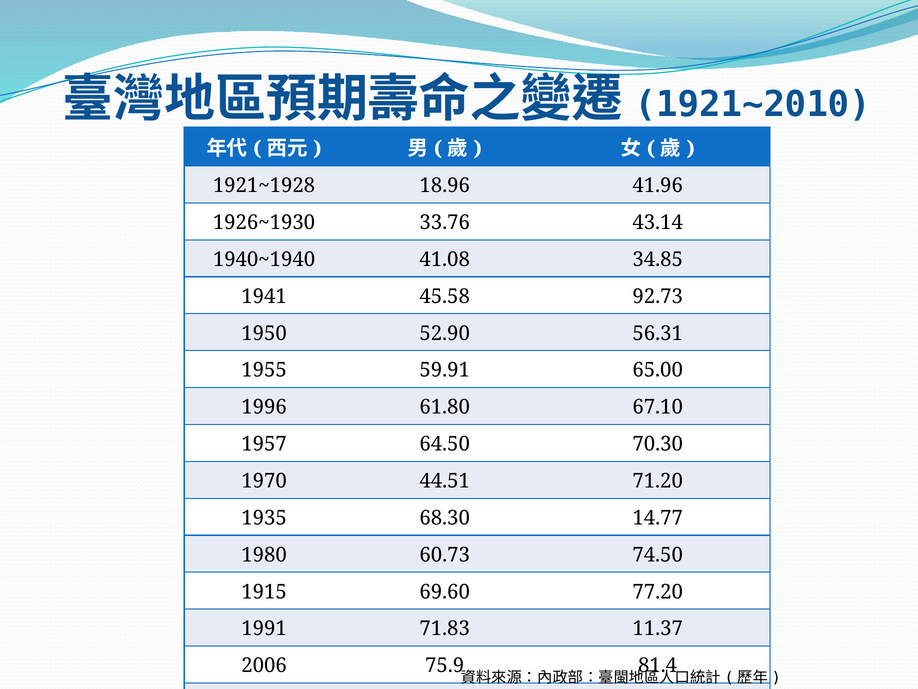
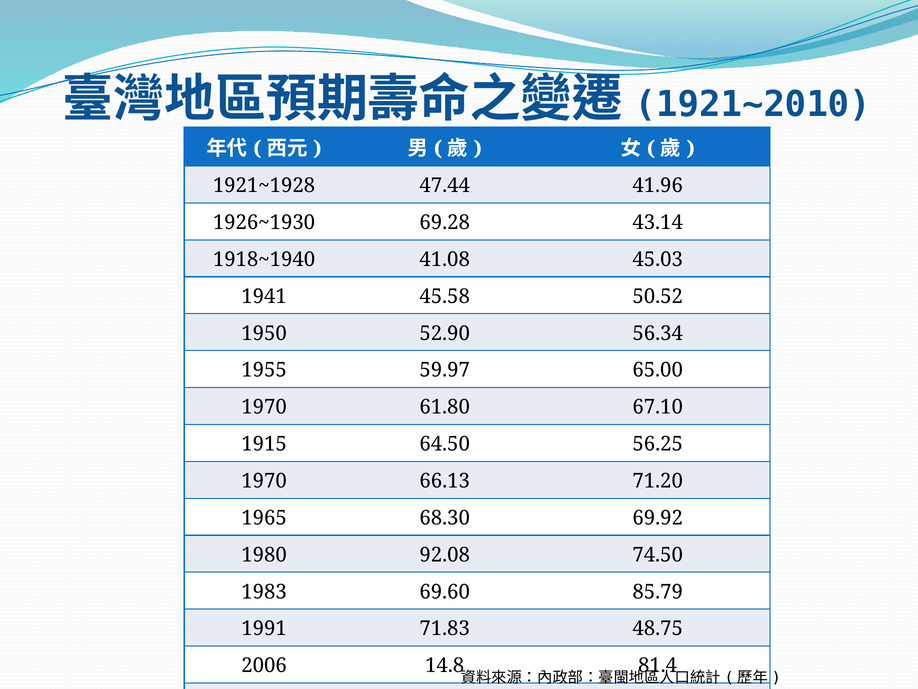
18.96: 18.96 -> 47.44 (445, 185)
33.76: 33.76 -> 69.28 (445, 222)
1940~1940: 1940~1940 -> 1918~1940 (264, 259)
34.85: 34.85 -> 45.03 (658, 259)
92.73: 92.73 -> 50.52 (658, 296)
56.31: 56.31 -> 56.34 (658, 333)
59.91: 59.91 -> 59.97 (445, 370)
1996: 1996 -> 1970 (264, 407)
1957: 1957 -> 1915 (264, 444)
70.30: 70.30 -> 56.25 (658, 444)
44.51: 44.51 -> 66.13 (445, 481)
1935: 1935 -> 1965 (264, 518)
14.77: 14.77 -> 69.92 (658, 518)
60.73: 60.73 -> 92.08 (445, 554)
1915: 1915 -> 1983 (264, 591)
77.20: 77.20 -> 85.79 (658, 591)
11.37: 11.37 -> 48.75 (658, 628)
75.9: 75.9 -> 14.8 (445, 665)
